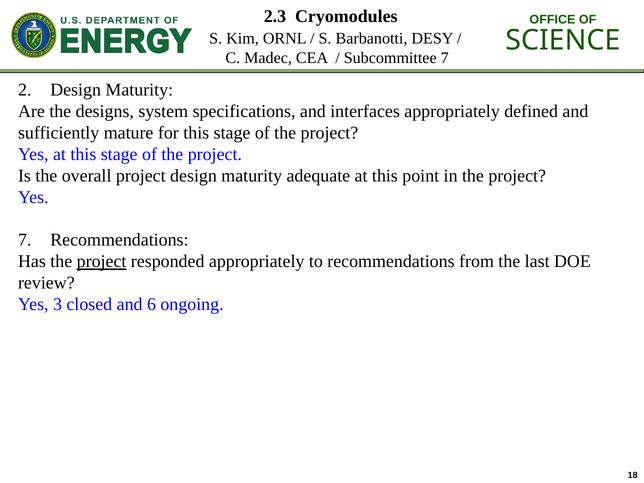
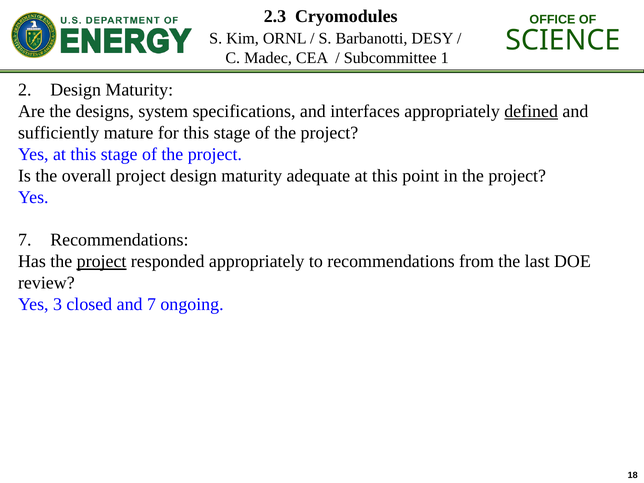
Subcommittee 7: 7 -> 1 (445, 58)
defined underline: none -> present (531, 111)
and 6: 6 -> 7 (152, 304)
